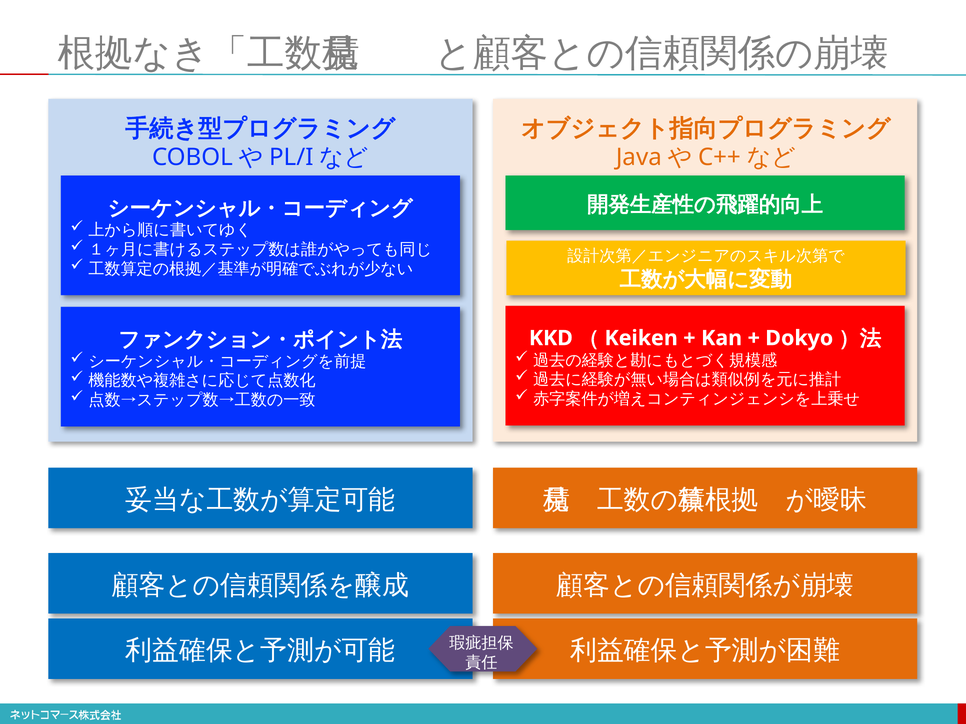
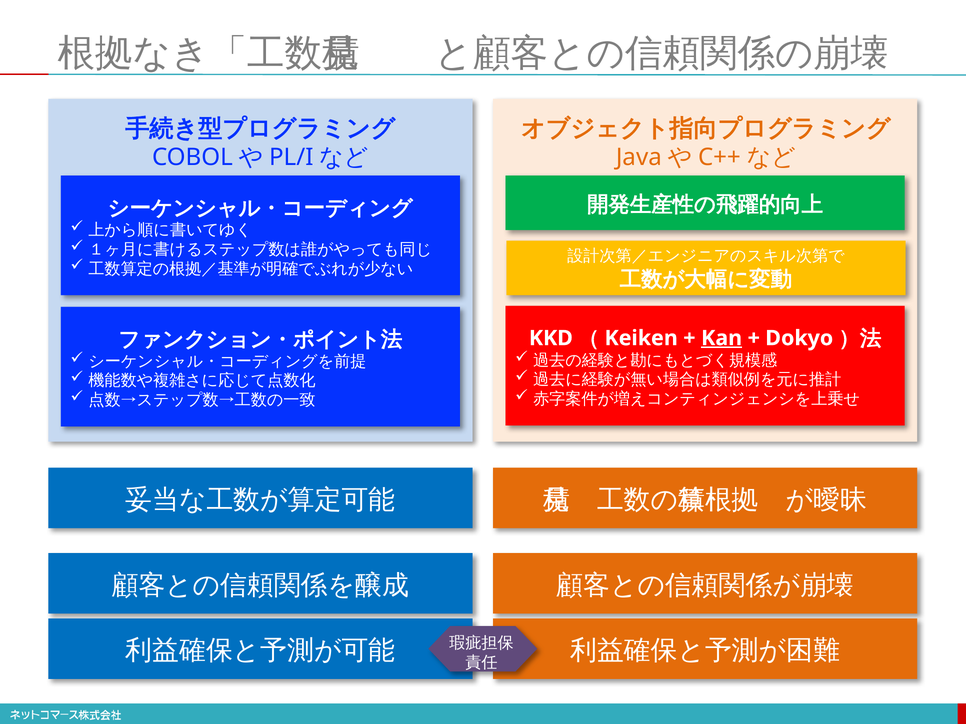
Kan underline: none -> present (722, 338)
